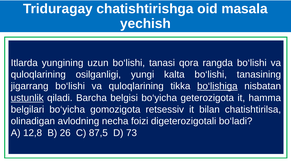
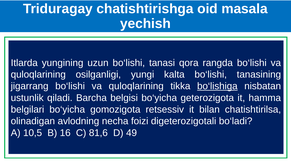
ustunlik underline: present -> none (27, 98)
12,8: 12,8 -> 10,5 (33, 133)
26: 26 -> 16 (65, 133)
87,5: 87,5 -> 81,6 (98, 133)
73: 73 -> 49 (132, 133)
